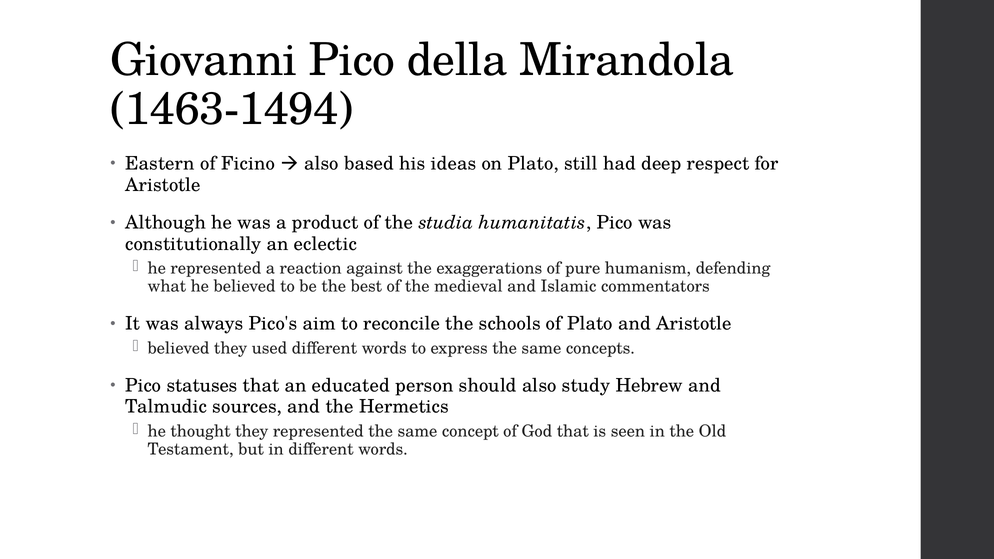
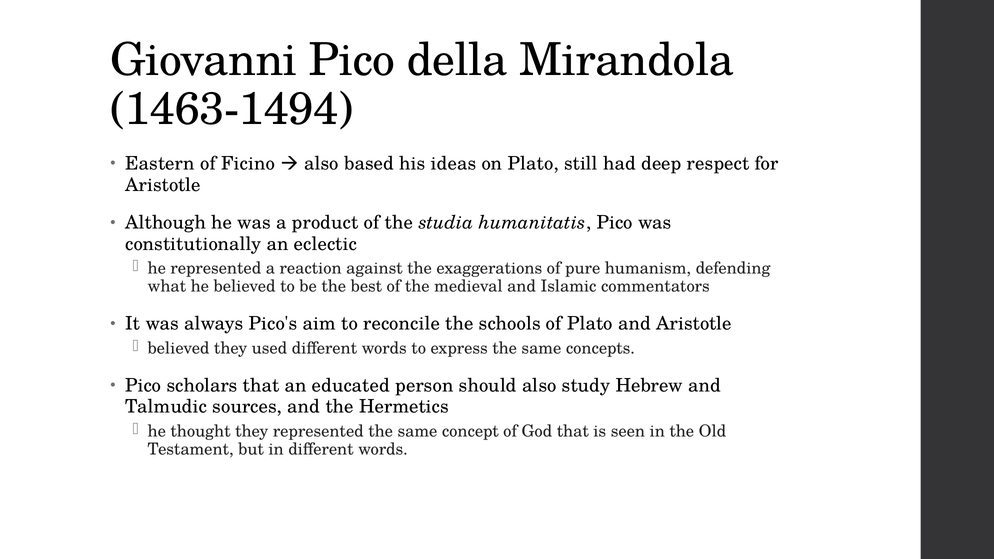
statuses: statuses -> scholars (202, 386)
